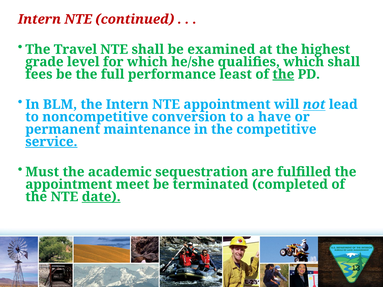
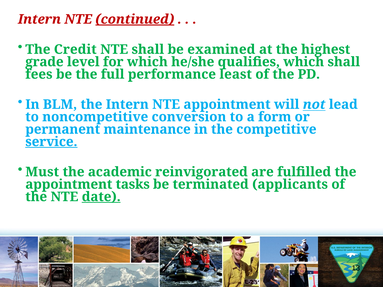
continued underline: none -> present (135, 19)
Travel: Travel -> Credit (75, 49)
the underline: present -> none (283, 74)
have: have -> form (275, 117)
sequestration: sequestration -> reinvigorated (201, 172)
meet: meet -> tasks (133, 184)
completed: completed -> applicants (290, 184)
